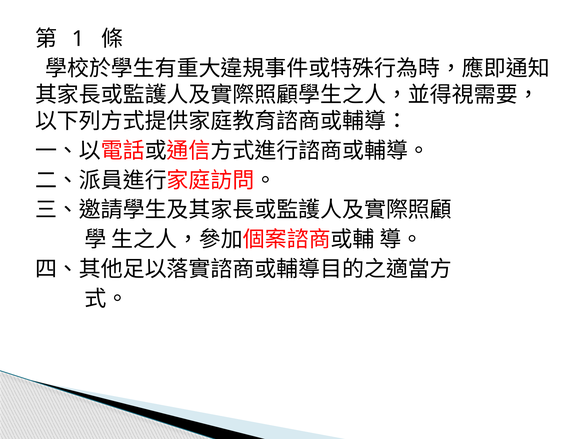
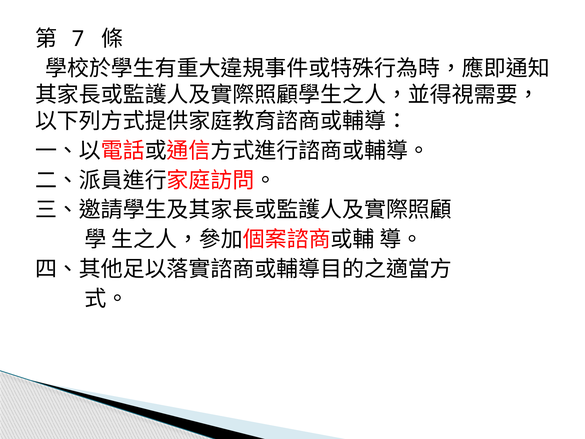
1: 1 -> 7 (78, 39)
